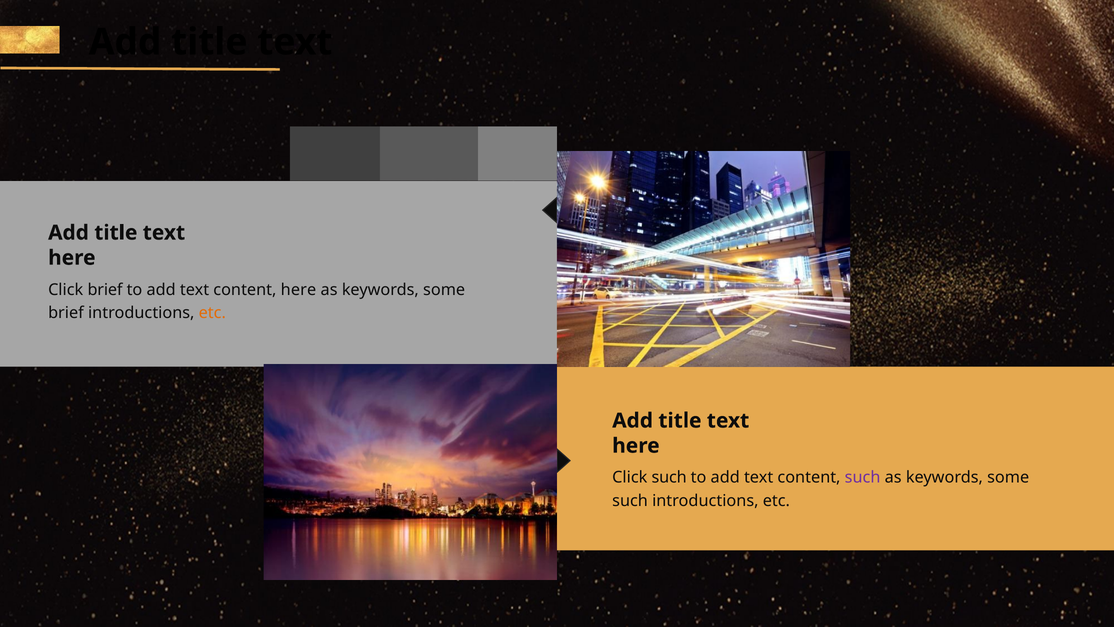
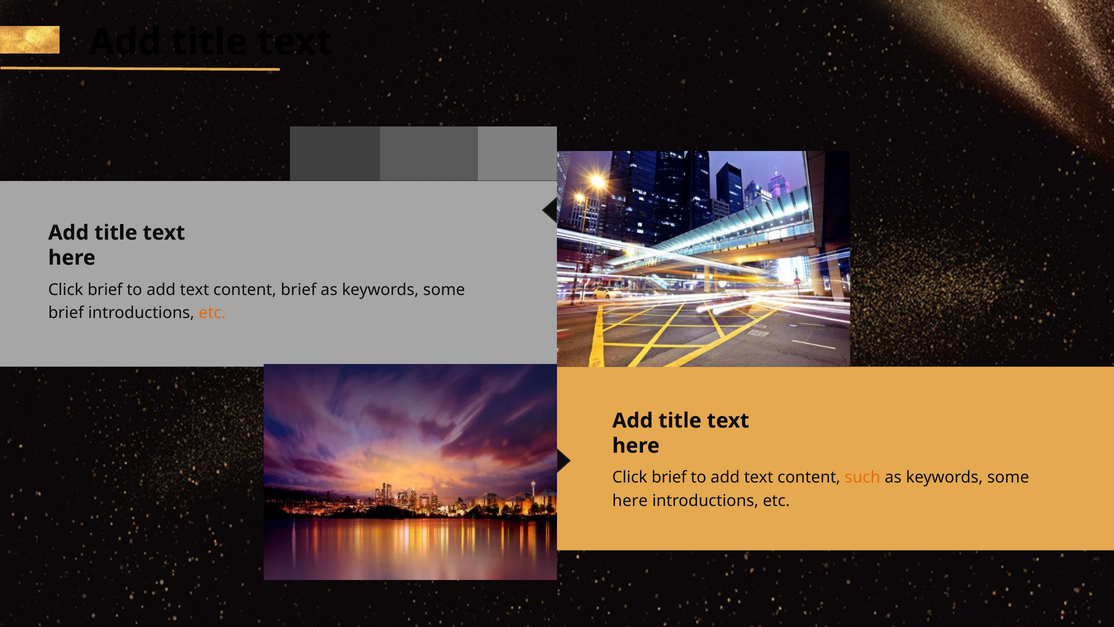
content here: here -> brief (299, 289)
such: such -> brief (669, 477)
such colour: purple -> orange (863, 477)
such: such -> here (630, 501)
